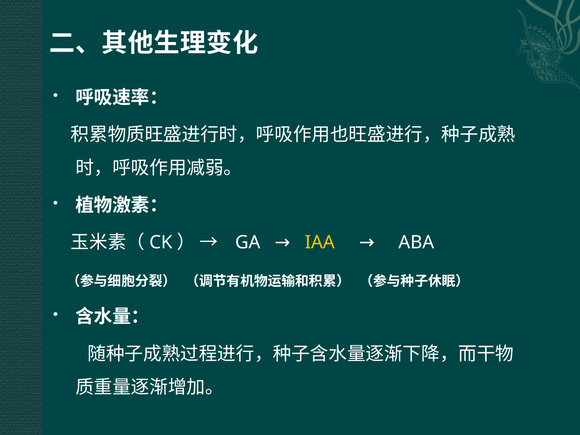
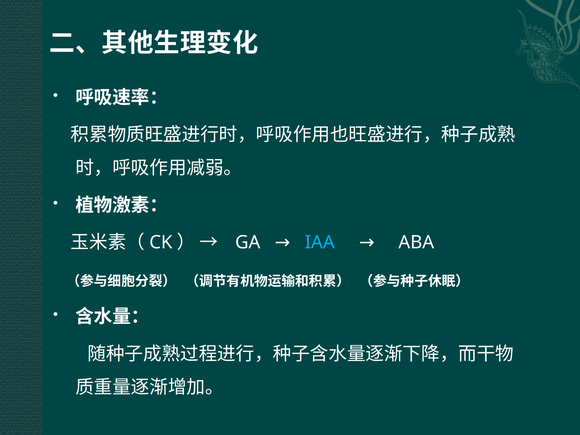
IAA colour: yellow -> light blue (320, 243)
